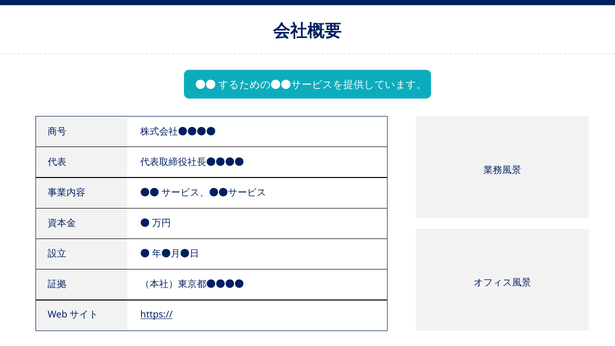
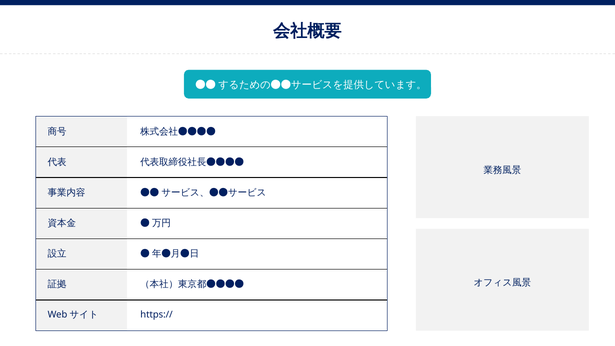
https:// underline: present -> none (157, 315)
